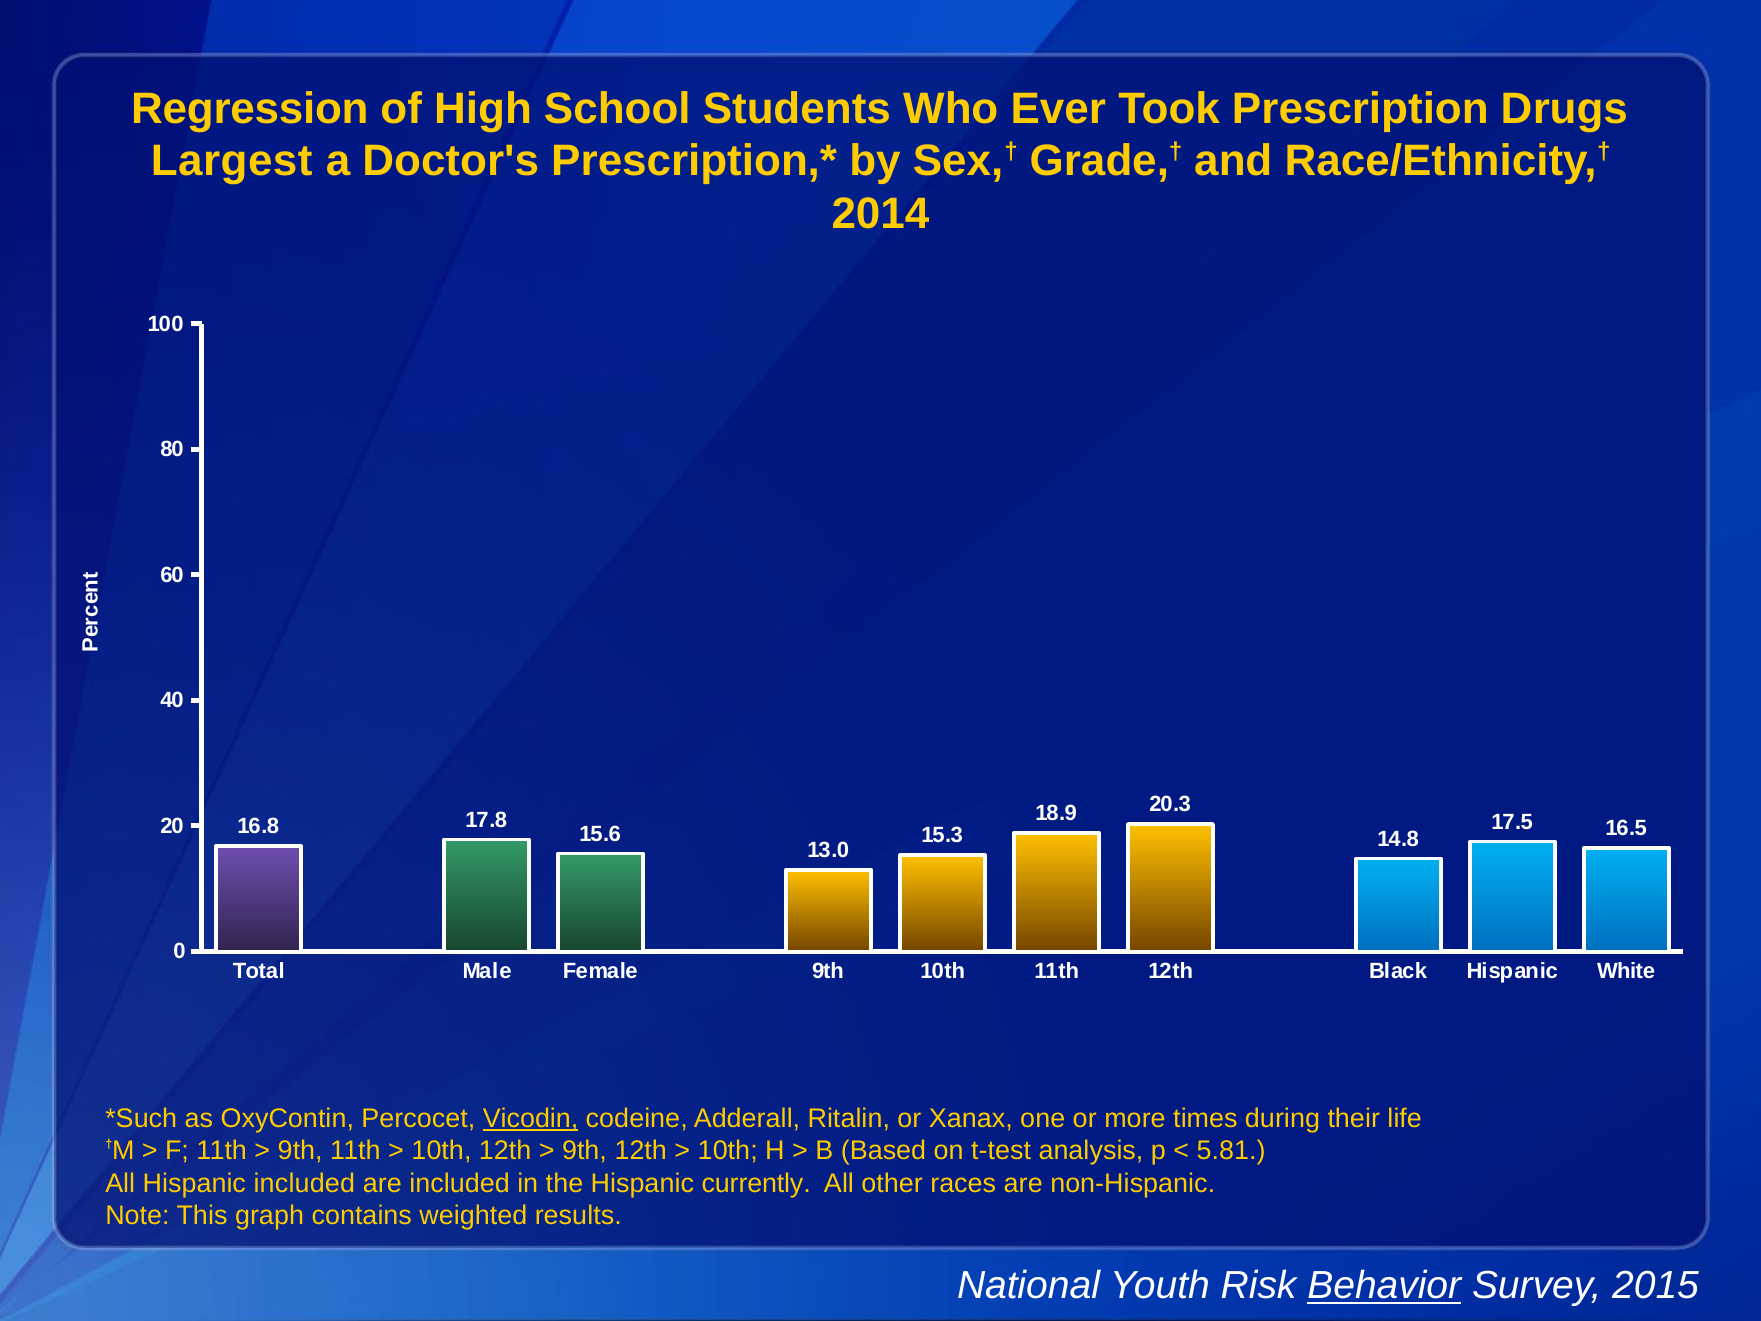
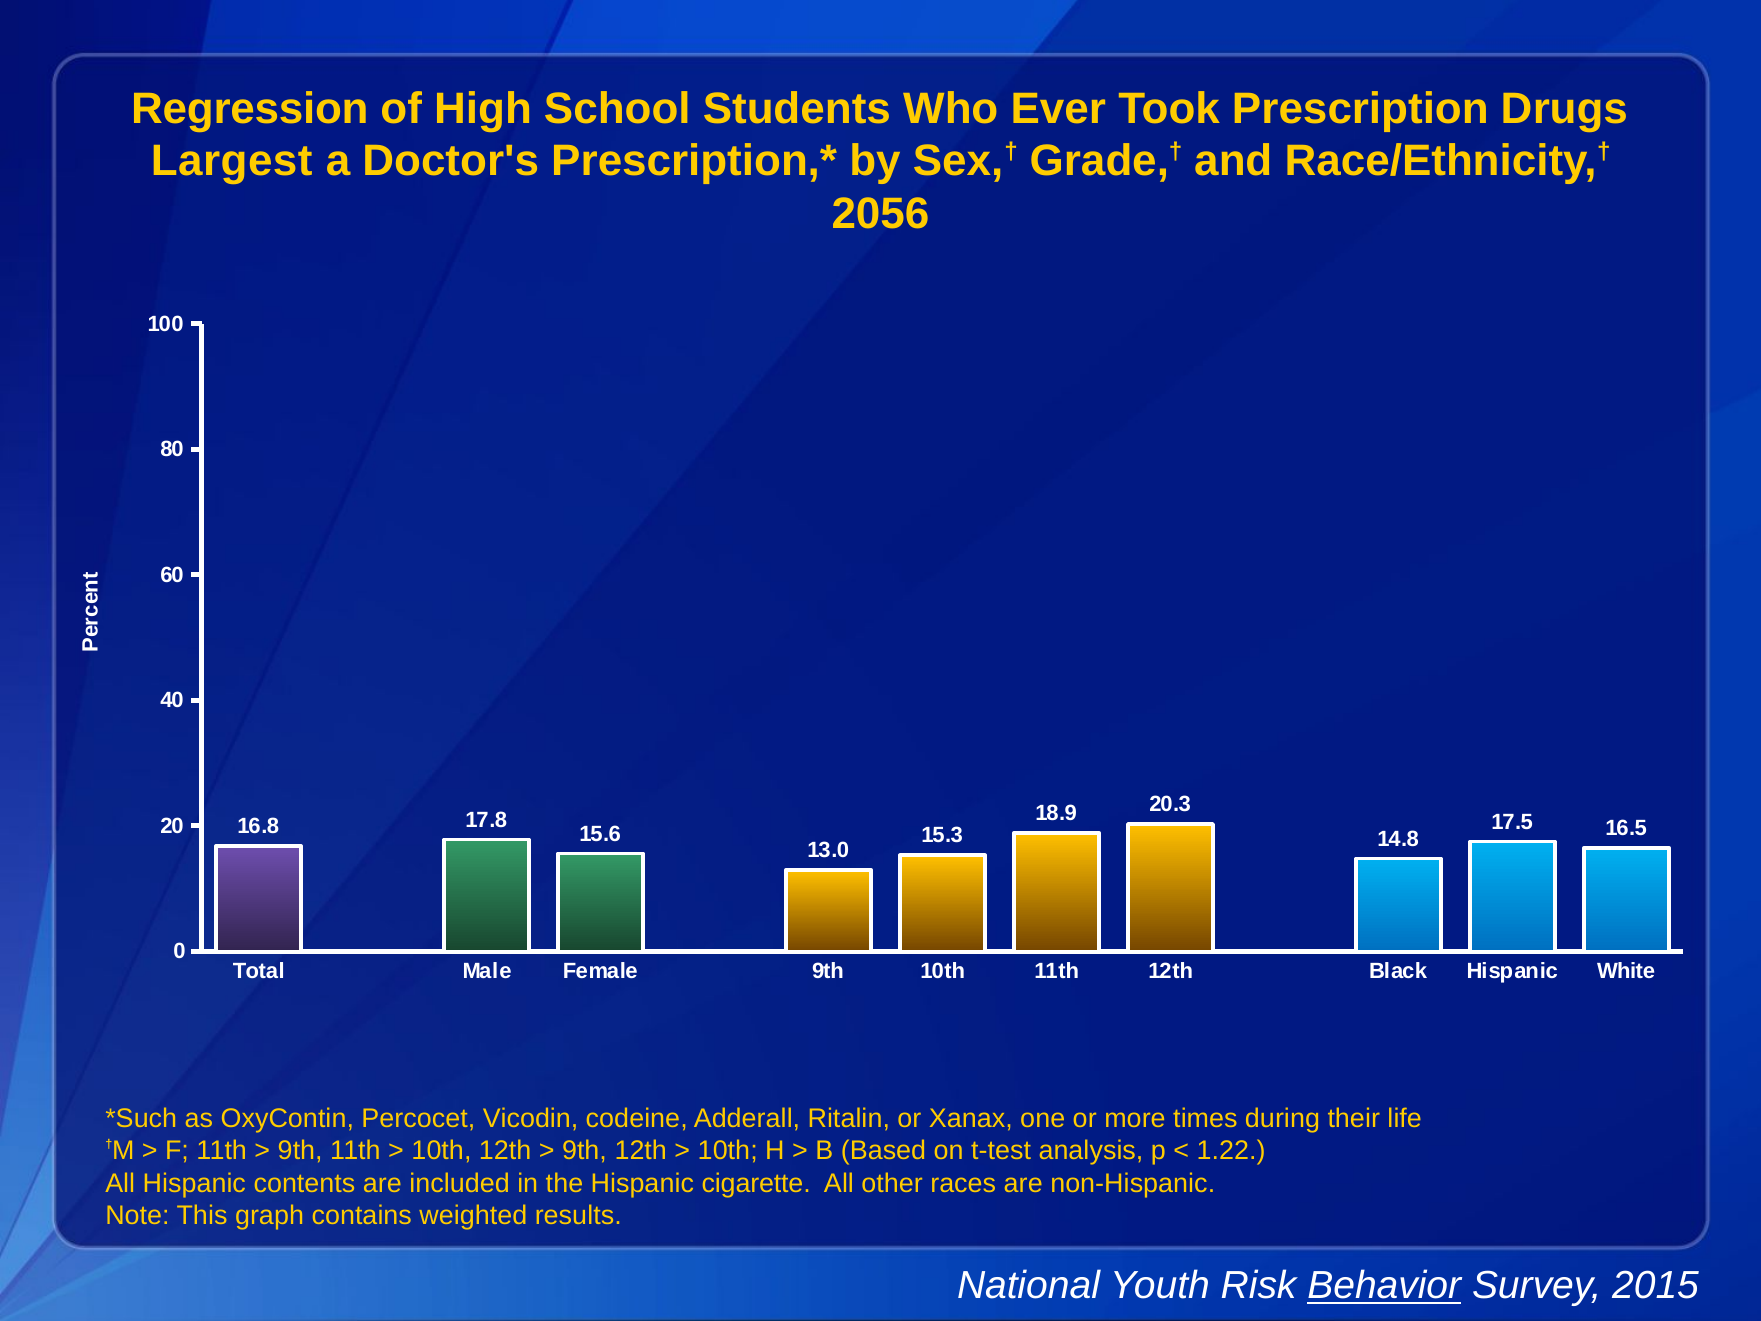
2014: 2014 -> 2056 (880, 214)
Vicodin underline: present -> none (531, 1118)
5.81: 5.81 -> 1.22 (1231, 1151)
Hispanic included: included -> contents (304, 1183)
currently: currently -> cigarette (756, 1183)
